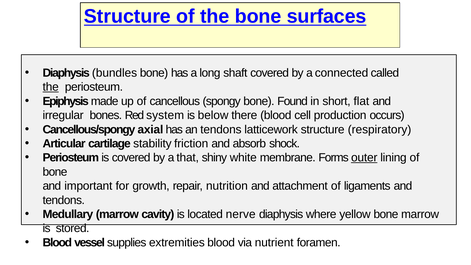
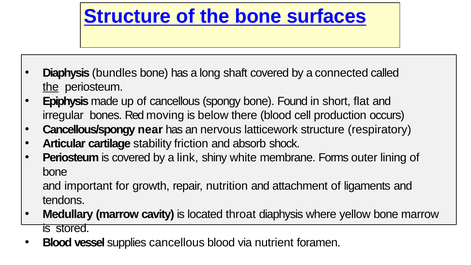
system: system -> moving (165, 115)
axial: axial -> near (150, 129)
an tendons: tendons -> nervous (221, 129)
that: that -> link (188, 158)
outer underline: present -> none (364, 158)
nerve: nerve -> throat (241, 214)
supplies extremities: extremities -> cancellous (177, 243)
